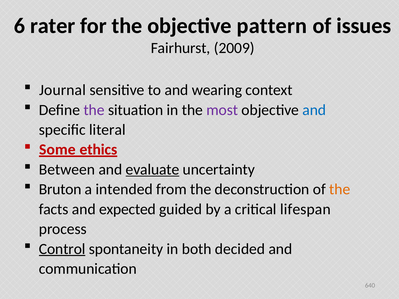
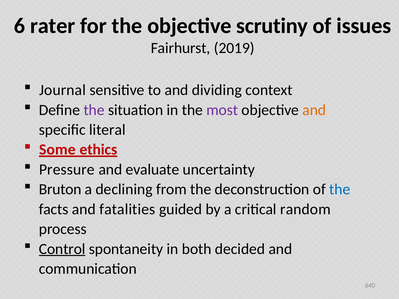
pattern: pattern -> scrutiny (272, 26)
2009: 2009 -> 2019 (234, 48)
wearing: wearing -> dividing (217, 90)
and colour: blue -> orange (314, 110)
Between: Between -> Pressure (67, 170)
evaluate underline: present -> none (153, 170)
intended: intended -> declining (124, 189)
the colour: orange -> blue (340, 189)
expected: expected -> fatalities (127, 209)
lifespan: lifespan -> random (305, 209)
